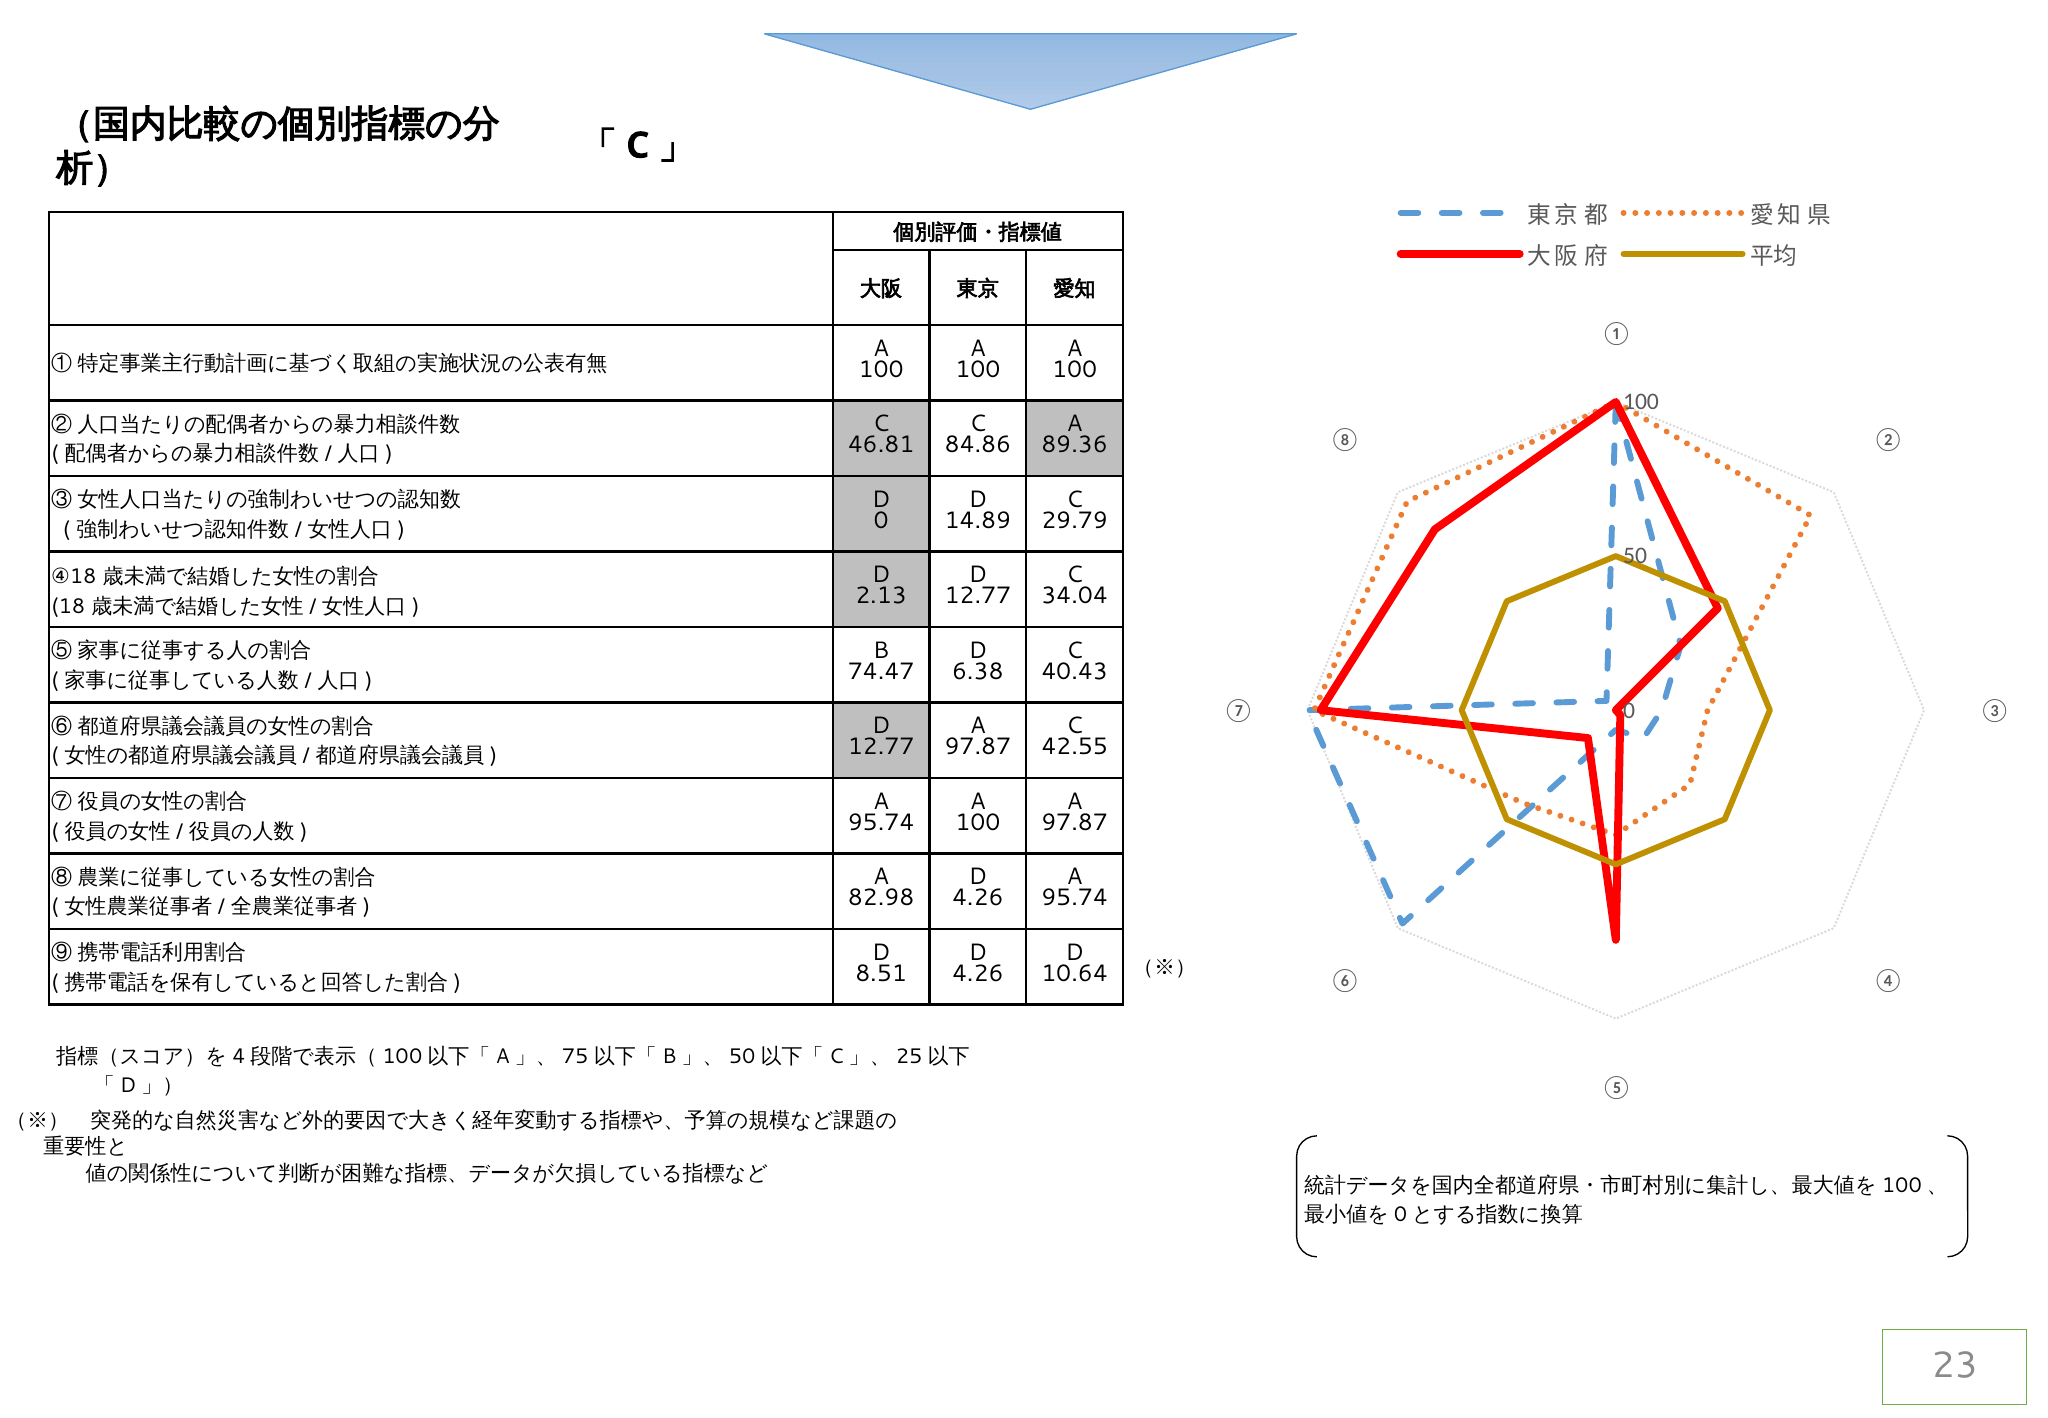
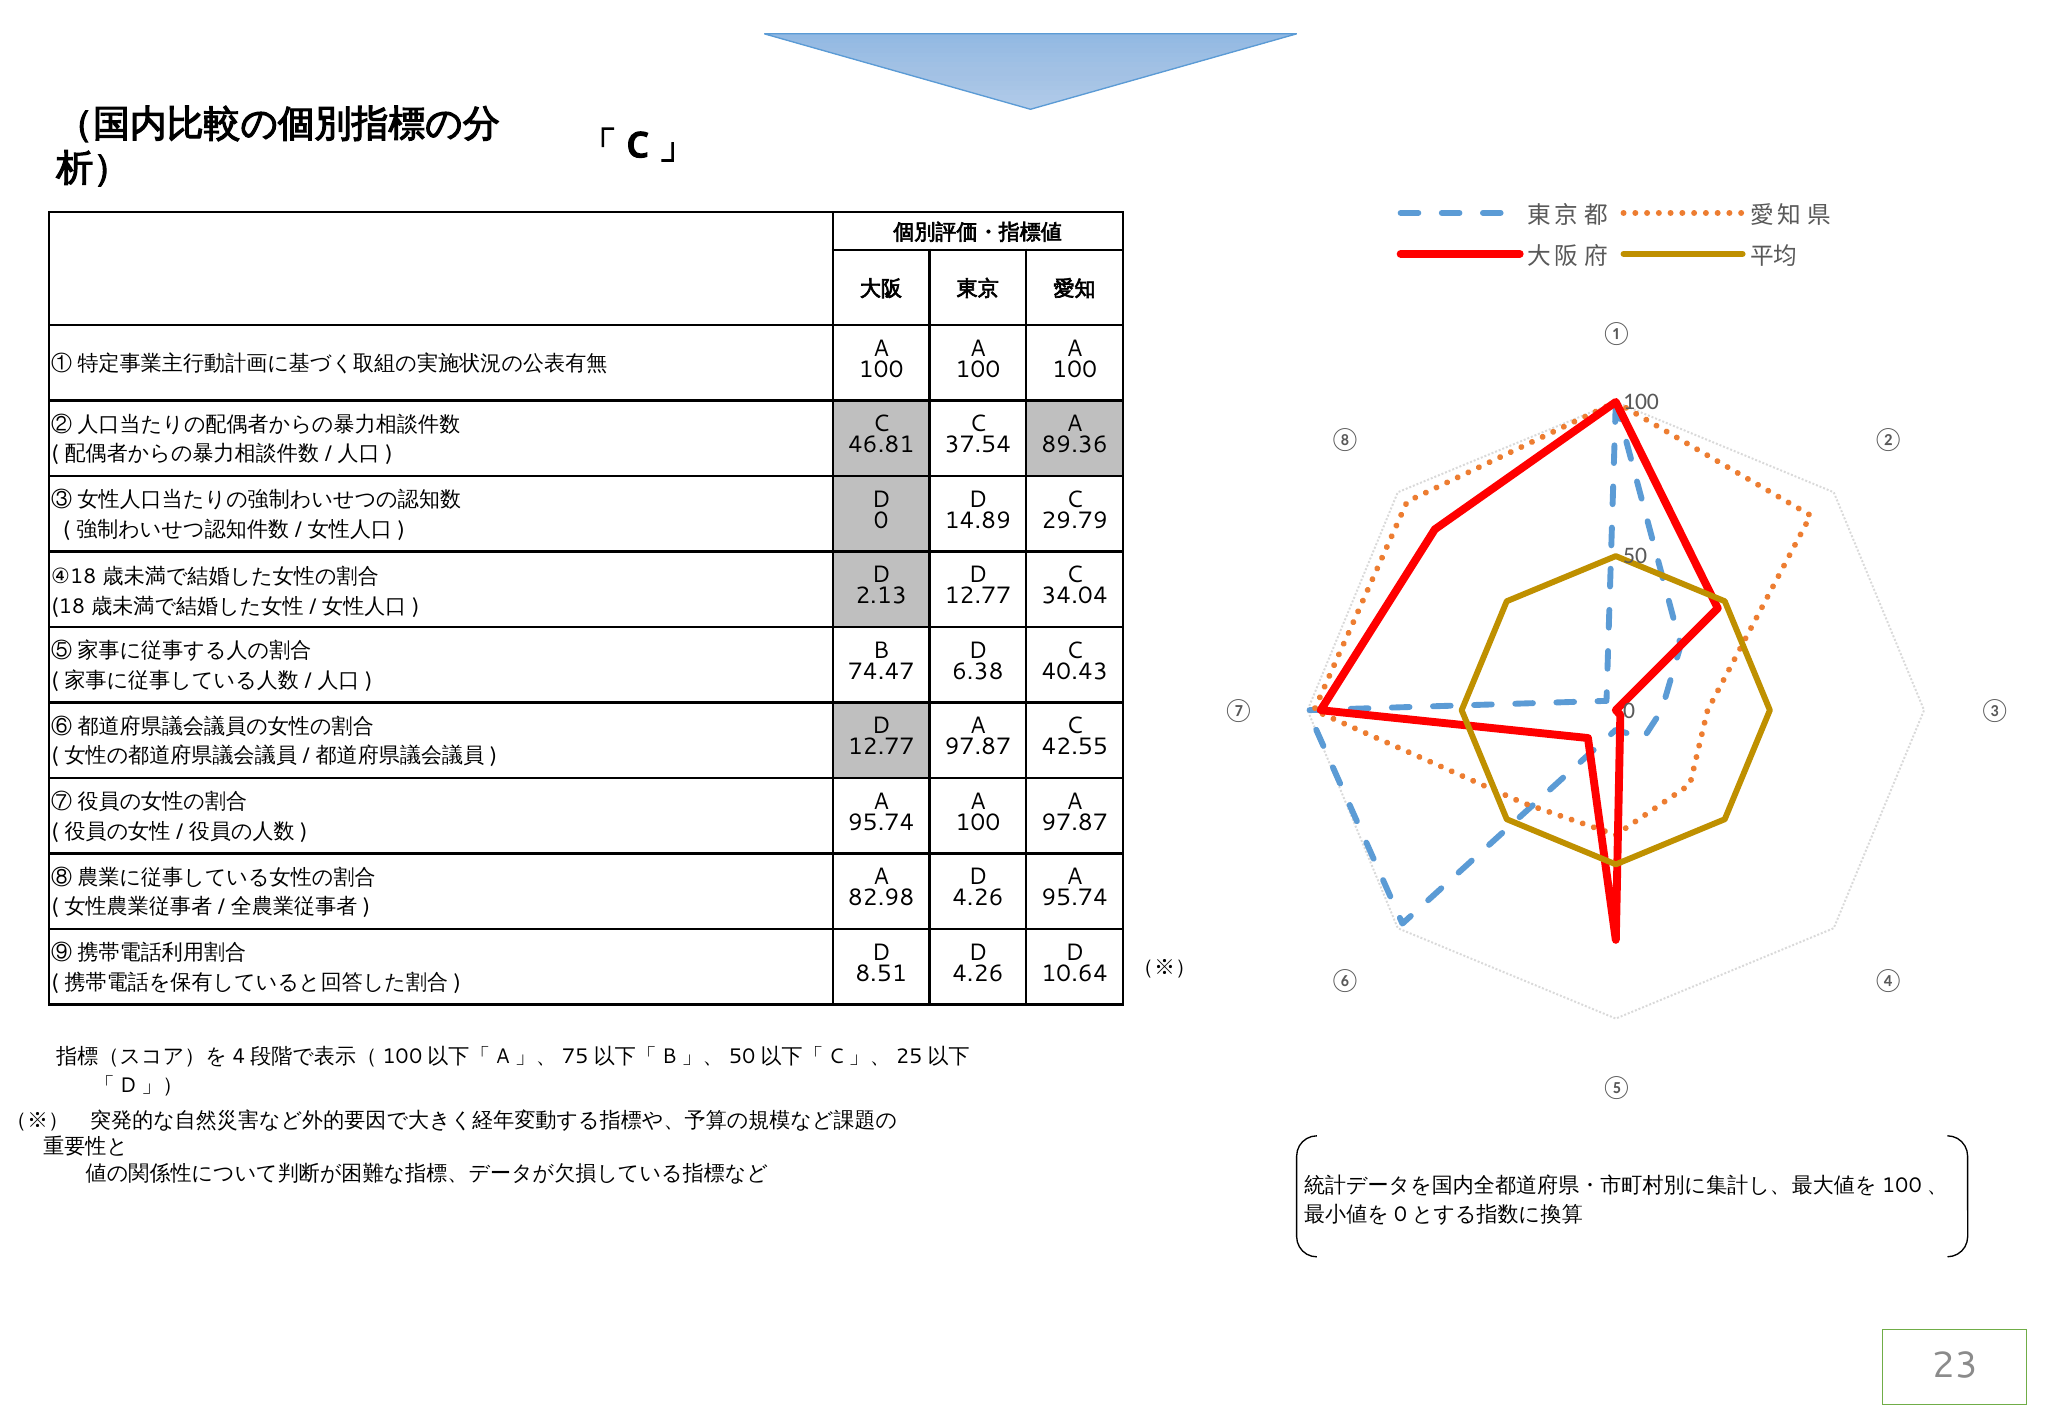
84.86: 84.86 -> 37.54 (978, 445)
